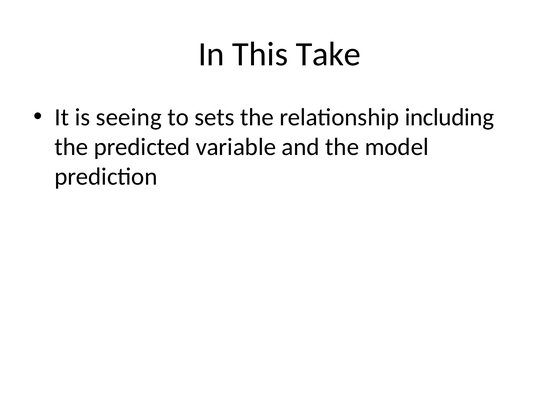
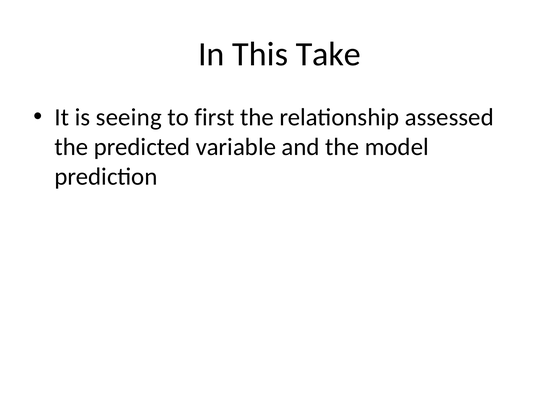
sets: sets -> first (214, 117)
including: including -> assessed (449, 117)
